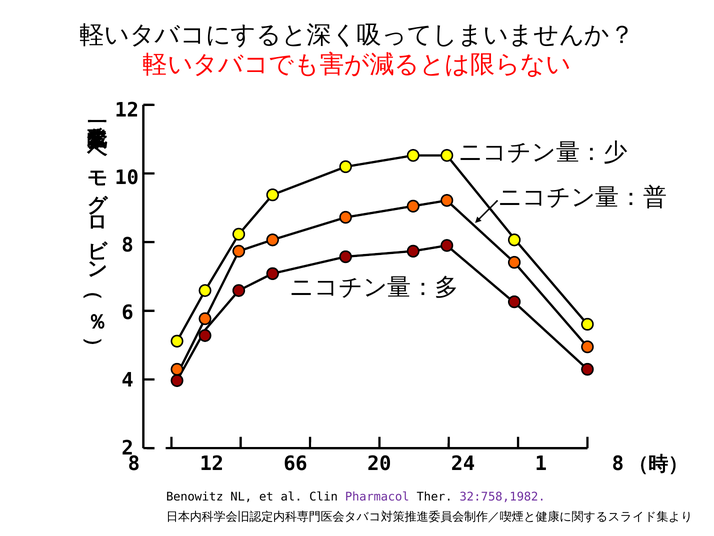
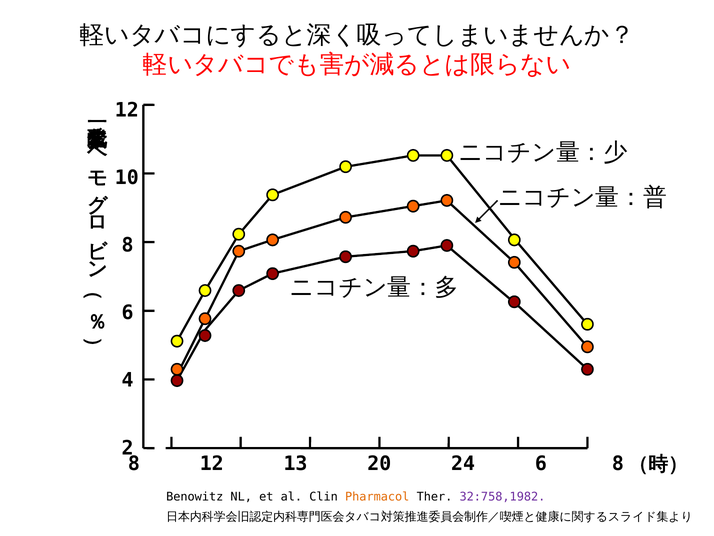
66: 66 -> 13 (295, 463)
24 1: 1 -> 6 (541, 463)
Pharmacol colour: purple -> orange (377, 496)
